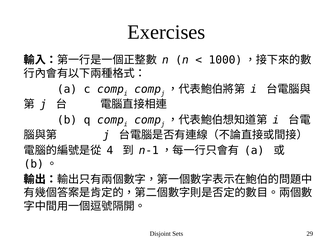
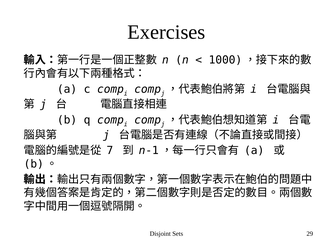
4: 4 -> 7 (110, 150)
